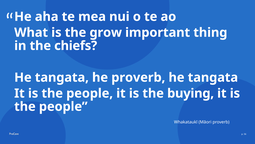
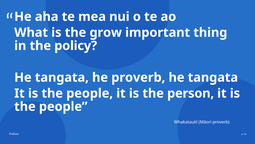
chiefs: chiefs -> policy (76, 46)
buying: buying -> person (191, 93)
